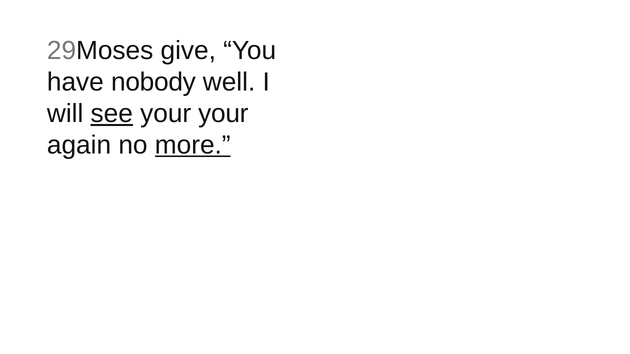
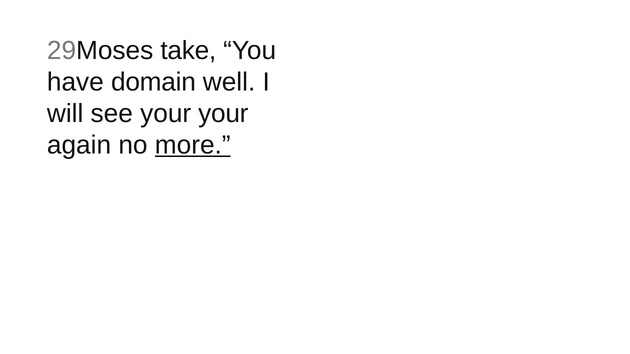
give: give -> take (188, 51)
nobody: nobody -> domain (153, 82)
see underline: present -> none (112, 114)
